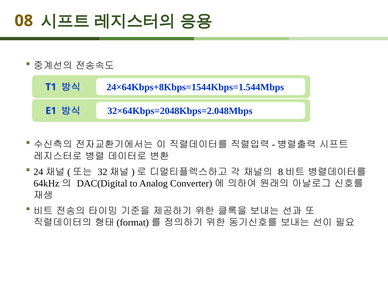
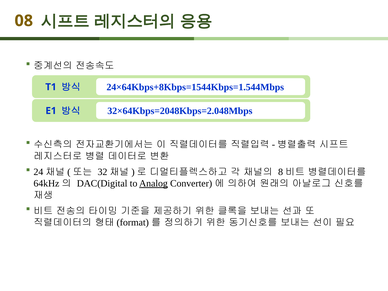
Analog underline: none -> present (153, 183)
